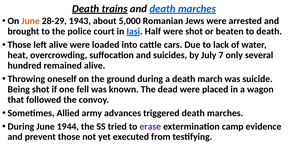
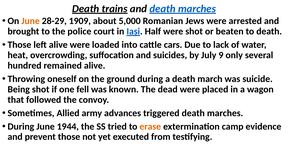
1943: 1943 -> 1909 (80, 21)
7: 7 -> 9 (221, 55)
erase colour: purple -> orange (150, 126)
